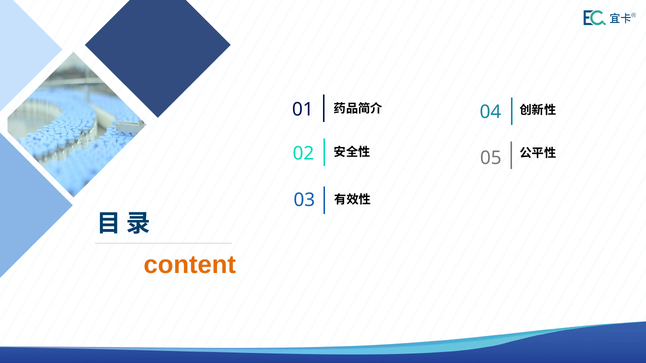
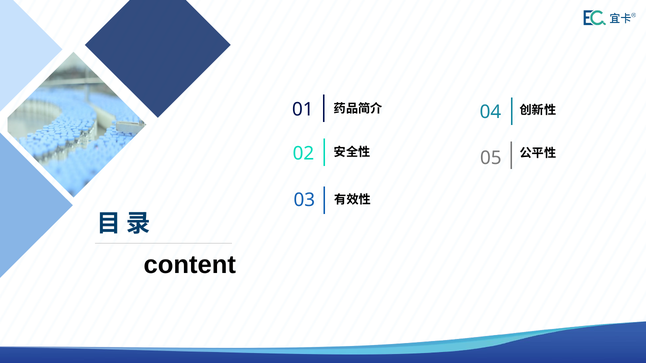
content colour: orange -> black (190, 265)
